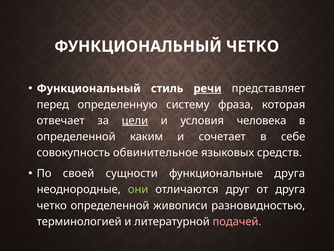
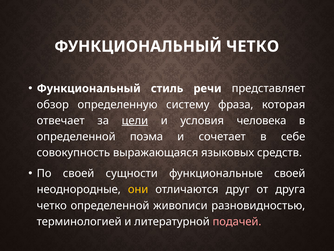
речи underline: present -> none (208, 88)
перед: перед -> обзор (53, 104)
каким: каким -> поэма (146, 136)
обвинительное: обвинительное -> выражающаяся (156, 152)
функциональные друга: друга -> своей (290, 173)
они colour: light green -> yellow (138, 189)
